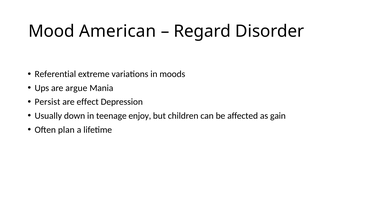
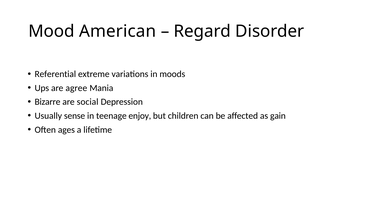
argue: argue -> agree (76, 88)
Persist: Persist -> Bizarre (48, 102)
effect: effect -> social (88, 102)
down: down -> sense (75, 116)
plan: plan -> ages (66, 129)
